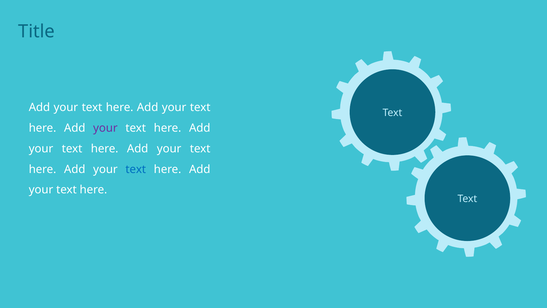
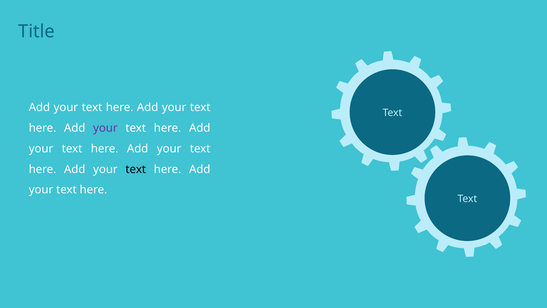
text colour: blue -> black (136, 169)
